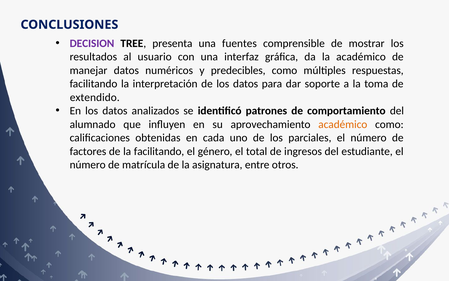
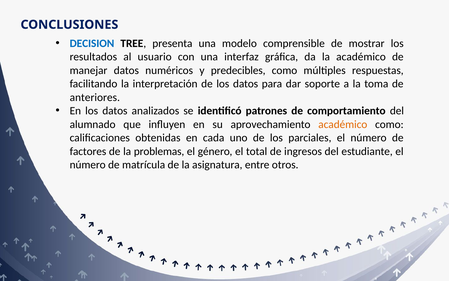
DECISION colour: purple -> blue (92, 43)
fuentes: fuentes -> modelo (239, 43)
extendido: extendido -> anteriores (95, 97)
la facilitando: facilitando -> problemas (159, 151)
